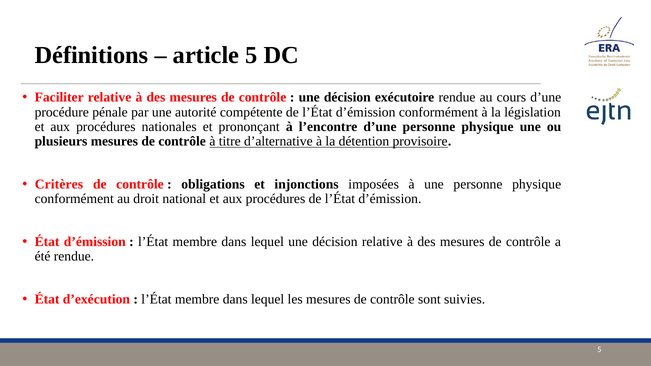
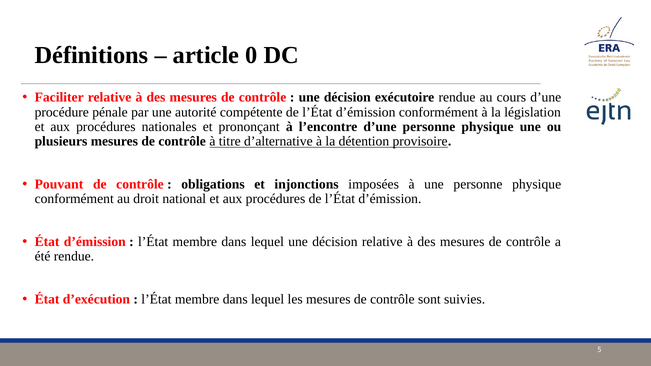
article 5: 5 -> 0 (251, 55)
Critères: Critères -> Pouvant (59, 184)
